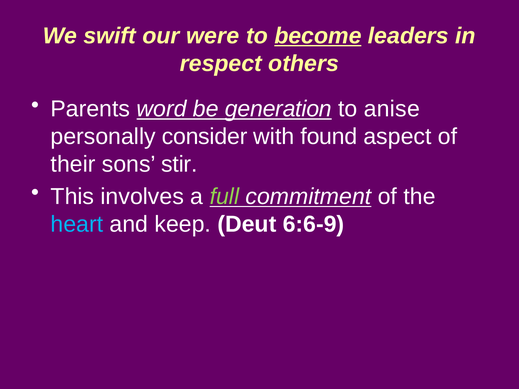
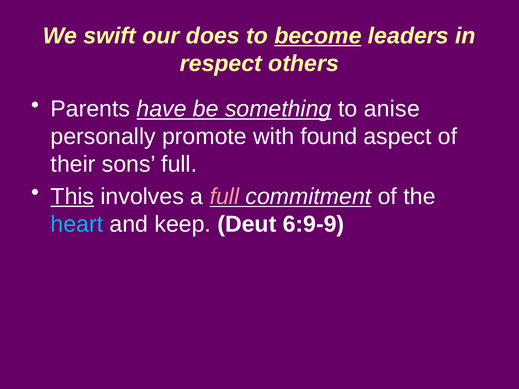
were: were -> does (213, 36)
word: word -> have (162, 109)
generation: generation -> something (278, 109)
consider: consider -> promote (204, 137)
sons stir: stir -> full (179, 164)
This underline: none -> present (72, 197)
full colour: light green -> pink (224, 197)
6:6-9: 6:6-9 -> 6:9-9 (314, 224)
